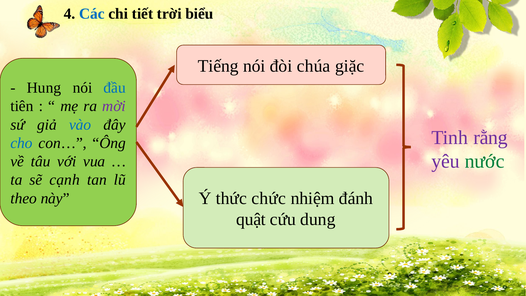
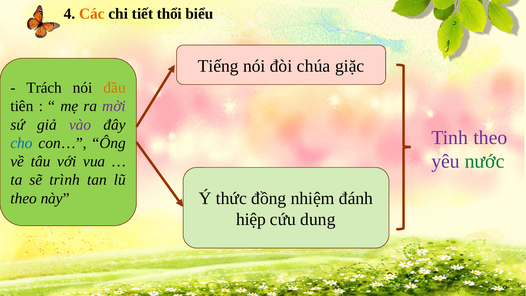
Các colour: blue -> orange (92, 14)
trời: trời -> thổi (169, 14)
Hung: Hung -> Trách (44, 88)
đầu colour: blue -> orange (115, 88)
vào colour: blue -> purple (80, 125)
Tinh rằng: rằng -> theo (490, 138)
cạnh: cạnh -> trình (65, 180)
chức: chức -> đồng (269, 198)
quật: quật -> hiệp (251, 219)
